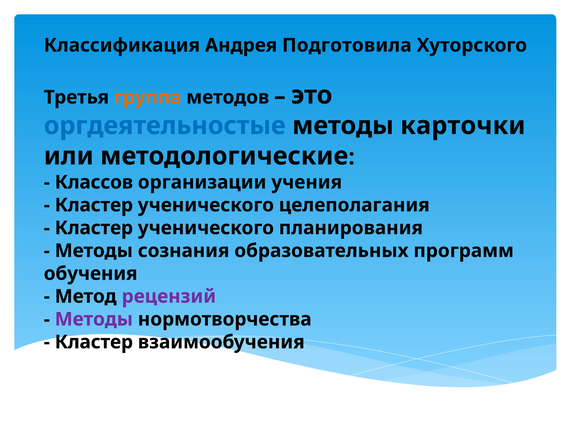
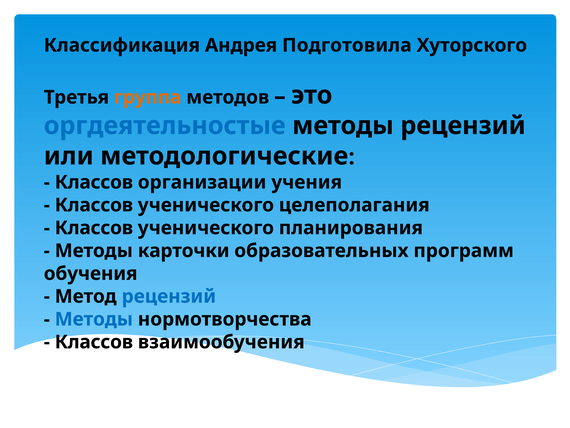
методы карточки: карточки -> рецензий (463, 125)
Кластер: Кластер -> Классов (94, 205)
Кластер: Кластер -> Классов (94, 228)
сознания: сознания -> карточки (184, 250)
рецензий colour: purple -> blue (169, 296)
Методы colour: purple -> blue (94, 319)
Кластер: Кластер -> Классов (94, 342)
